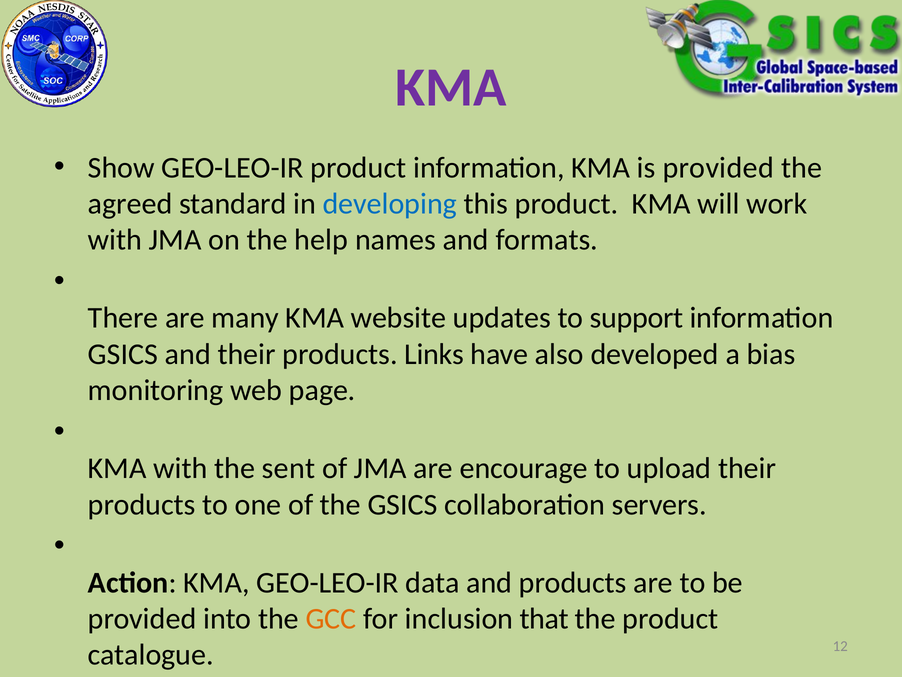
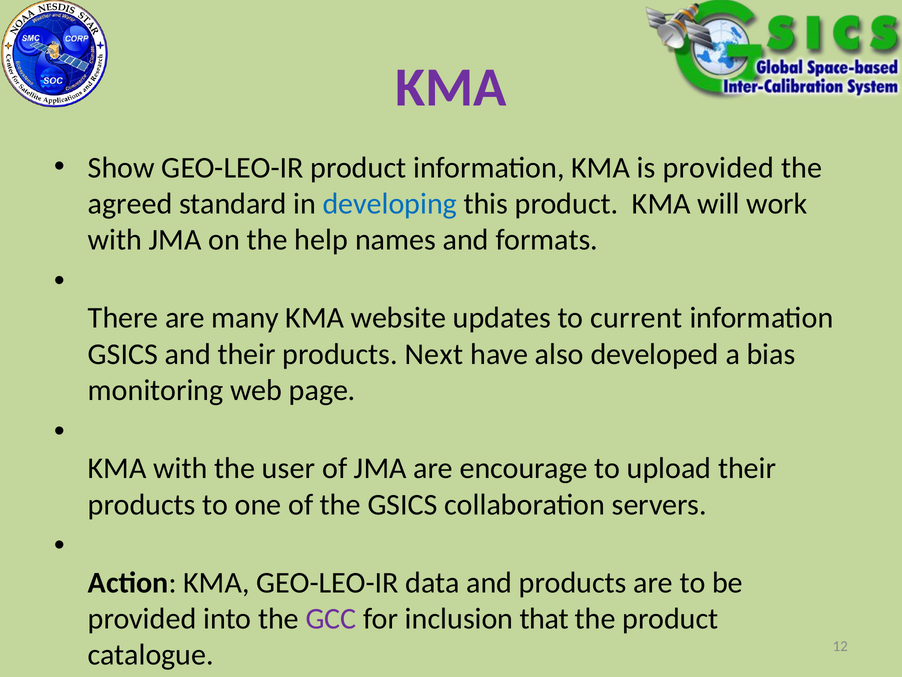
support: support -> current (636, 318)
Links: Links -> Next (434, 354)
the sent: sent -> user (289, 468)
GCC colour: orange -> purple (331, 618)
